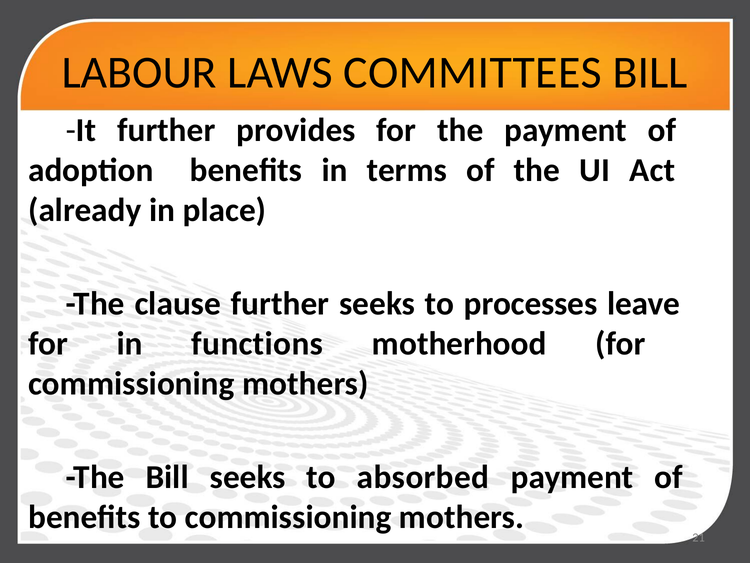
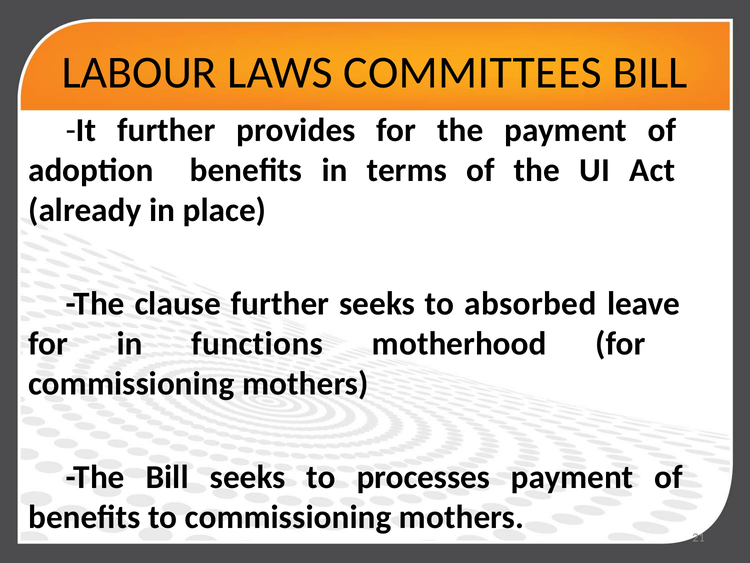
processes: processes -> absorbed (530, 304)
absorbed: absorbed -> processes (423, 477)
